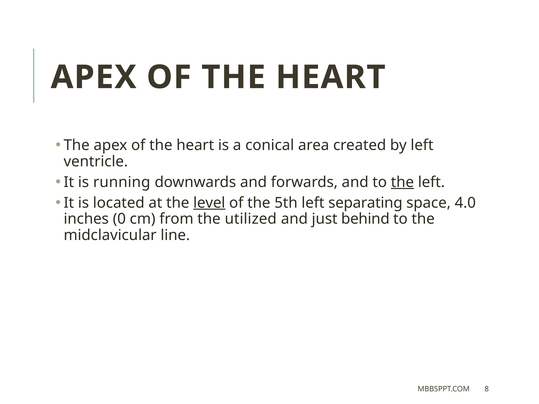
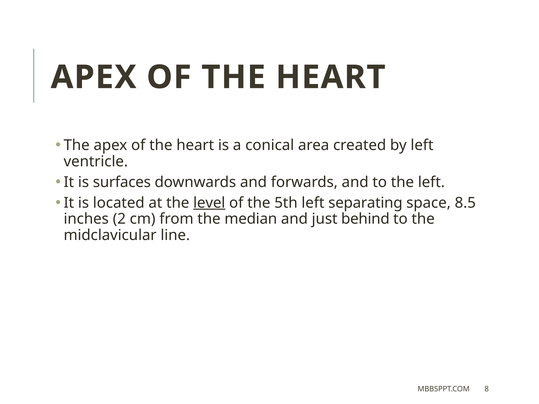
running: running -> surfaces (122, 182)
the underline: present -> none (402, 182)
4.0: 4.0 -> 8.5 (465, 203)
0: 0 -> 2 (119, 219)
utilized: utilized -> median (251, 219)
